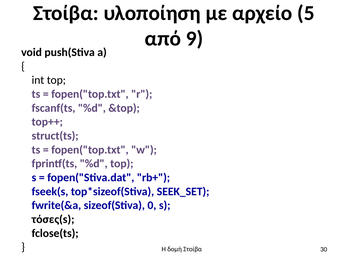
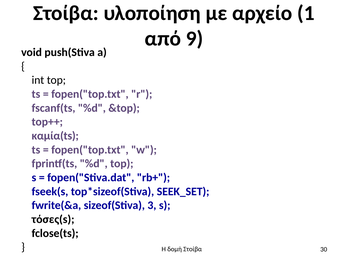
5: 5 -> 1 (306, 13)
struct(ts: struct(ts -> καμία(ts (55, 136)
0: 0 -> 3 (152, 205)
